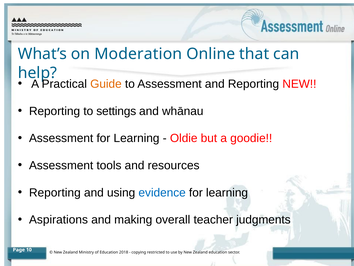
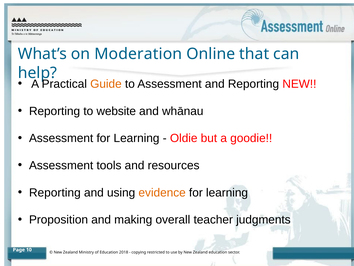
settings: settings -> website (116, 111)
evidence colour: blue -> orange (162, 192)
Aspirations: Aspirations -> Proposition (59, 219)
